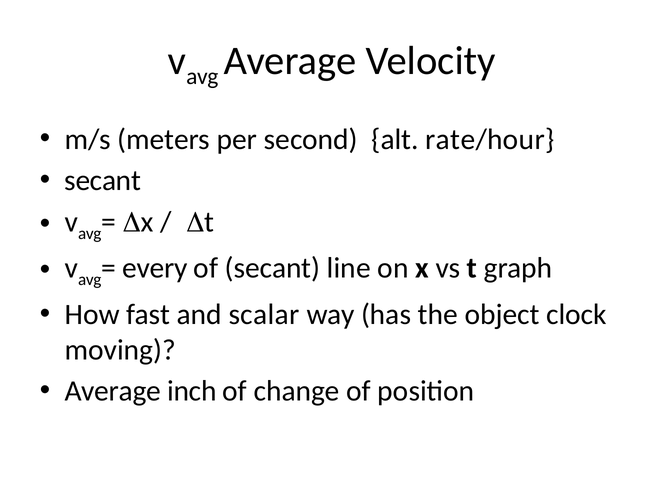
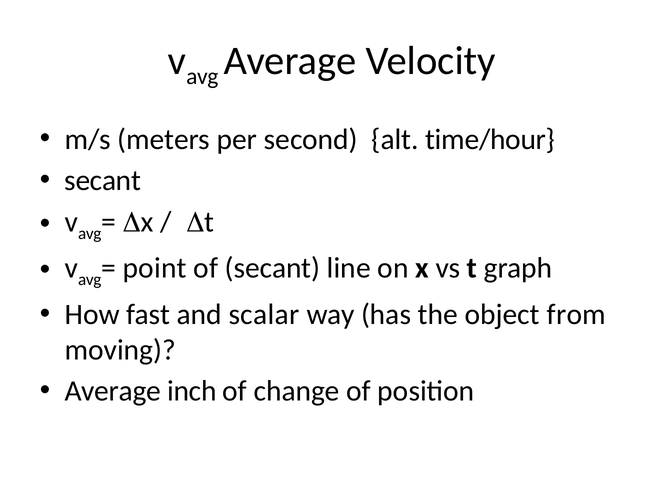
rate/hour: rate/hour -> time/hour (490, 139)
every: every -> point (155, 268)
clock: clock -> from (576, 314)
